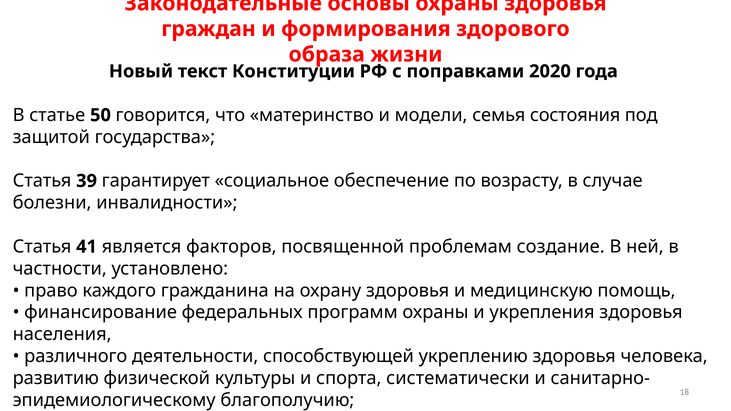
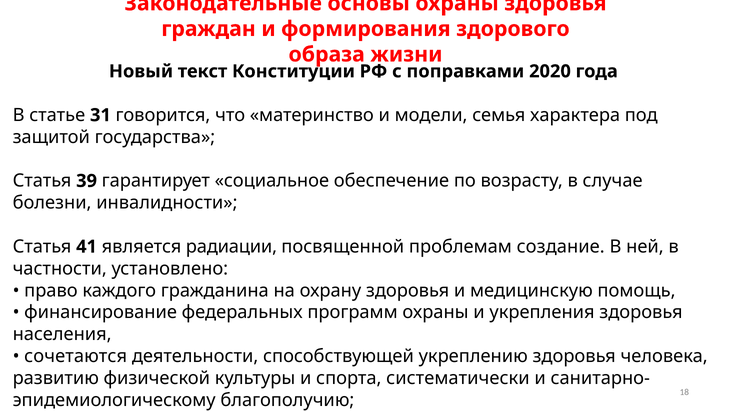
50: 50 -> 31 (100, 115)
состояния: состояния -> характера (575, 115)
факторов: факторов -> радиации (231, 247)
различного: различного -> сочетаются (76, 356)
